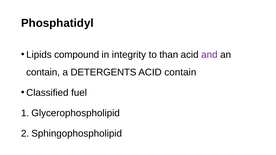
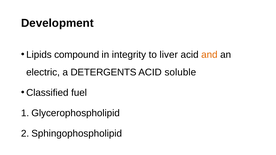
Phosphatidyl: Phosphatidyl -> Development (57, 23)
than: than -> liver (169, 55)
and colour: purple -> orange (209, 55)
contain: contain -> electric (43, 72)
ACID contain: contain -> soluble (180, 72)
